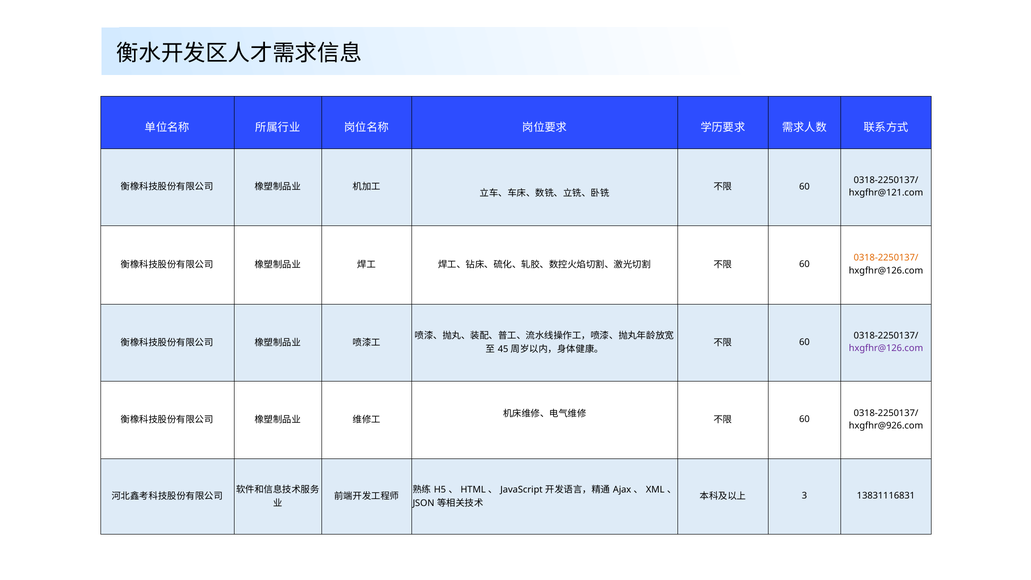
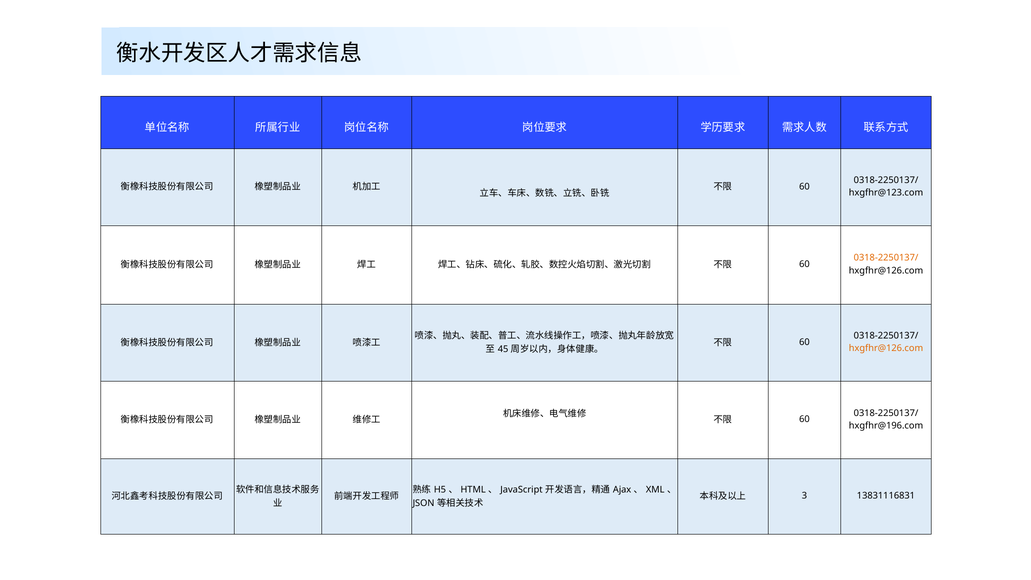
hxgfhr@121.com: hxgfhr@121.com -> hxgfhr@123.com (886, 193)
hxgfhr@126.com colour: purple -> orange (886, 348)
hxgfhr@926.com: hxgfhr@926.com -> hxgfhr@196.com (886, 426)
